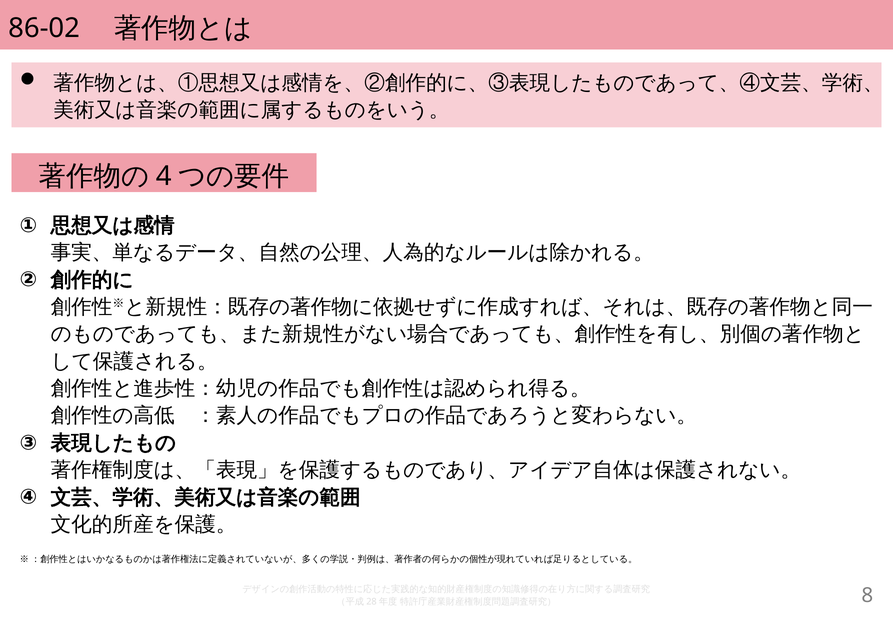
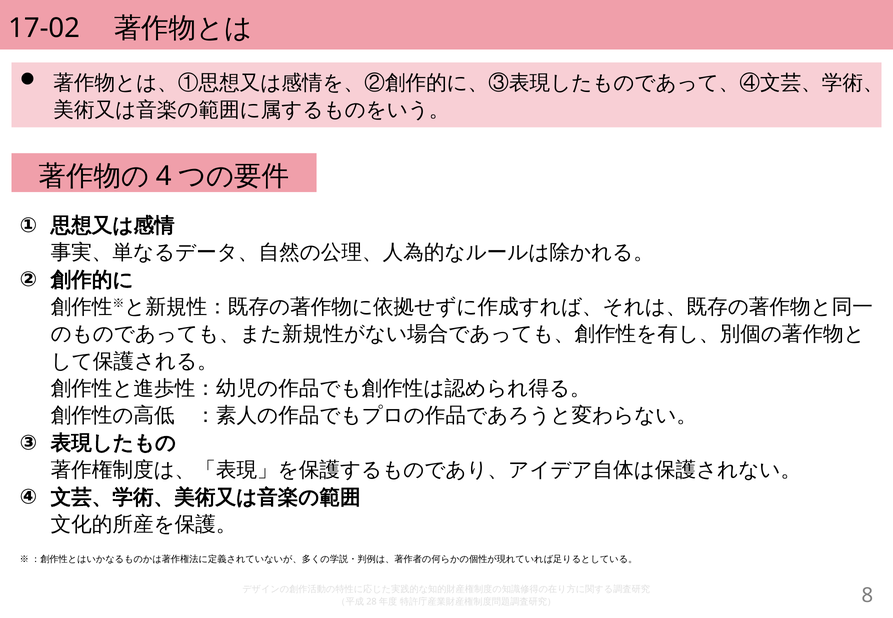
86-02: 86-02 -> 17-02 (44, 28)
